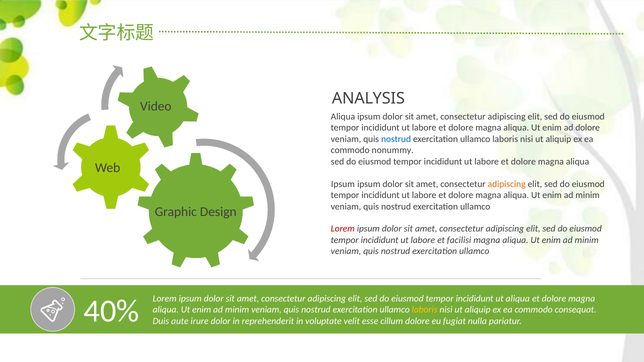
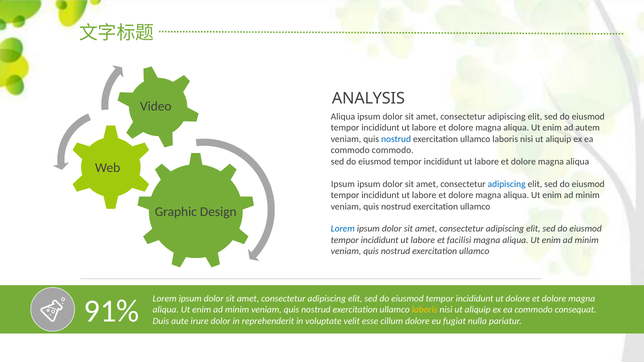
ad dolore: dolore -> autem (588, 128)
commodo nonummy: nonummy -> commodo (393, 150)
adipiscing colour: orange -> blue (507, 184)
Lorem colour: red -> blue (343, 229)
ut aliqua: aliqua -> dolore (518, 299)
40%: 40% -> 91% (112, 312)
